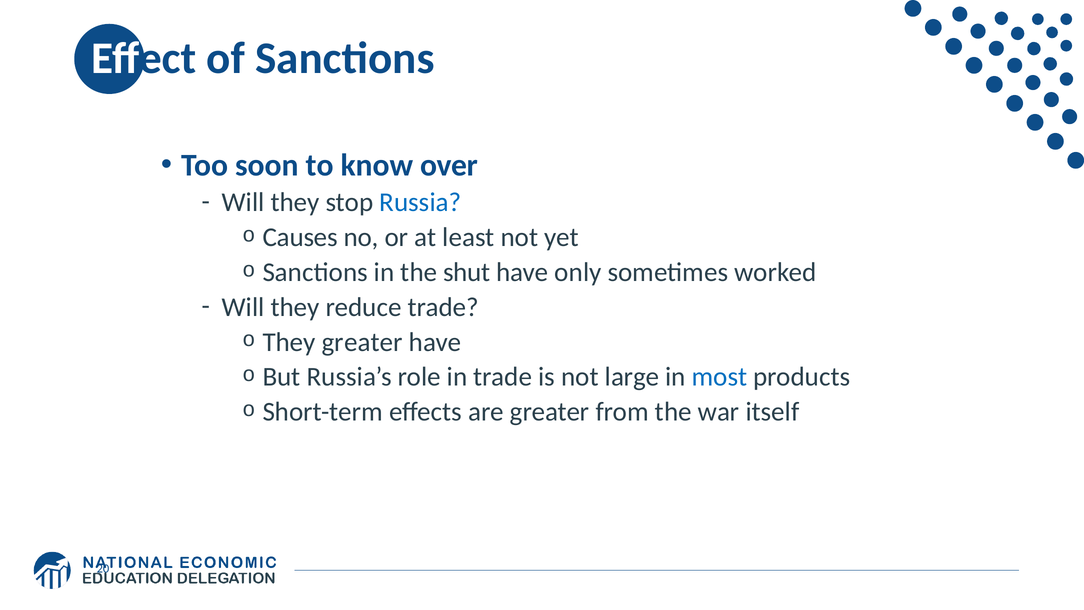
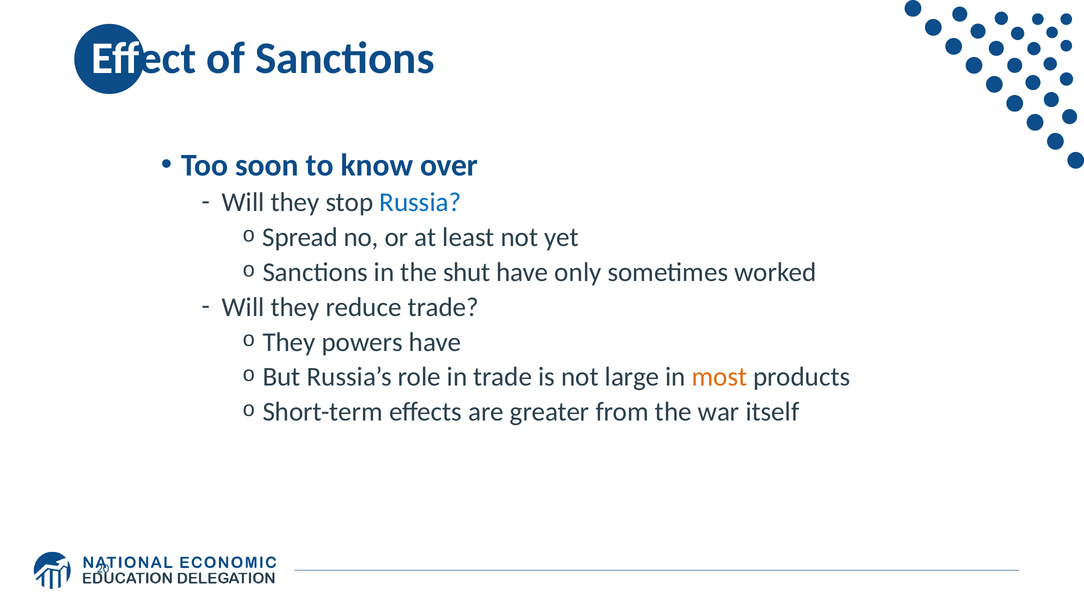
Causes: Causes -> Spread (300, 237)
They greater: greater -> powers (362, 342)
most colour: blue -> orange (719, 377)
